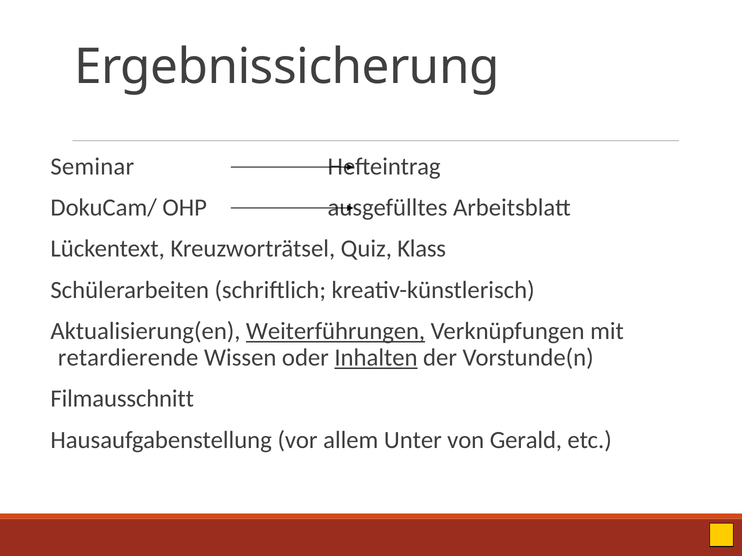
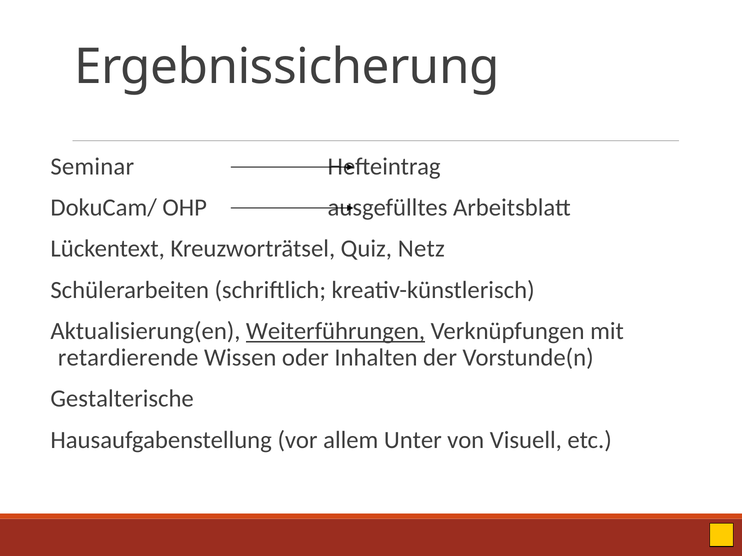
Klass: Klass -> Netz (421, 249)
Inhalten underline: present -> none (376, 358)
Filmausschnitt: Filmausschnitt -> Gestalterische (122, 399)
Gerald: Gerald -> Visuell (526, 440)
